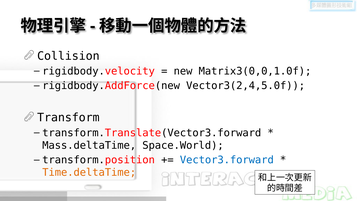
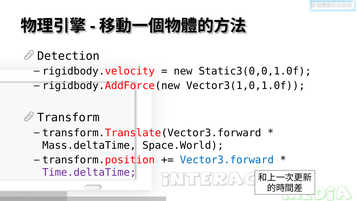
Collision: Collision -> Detection (68, 56)
Matrix3(0,0,1.0f: Matrix3(0,0,1.0f -> Static3(0,0,1.0f (255, 71)
Vector3(2,4,5.0f: Vector3(2,4,5.0f -> Vector3(1,0,1.0f (246, 86)
Time.deltaTime colour: orange -> purple (89, 172)
